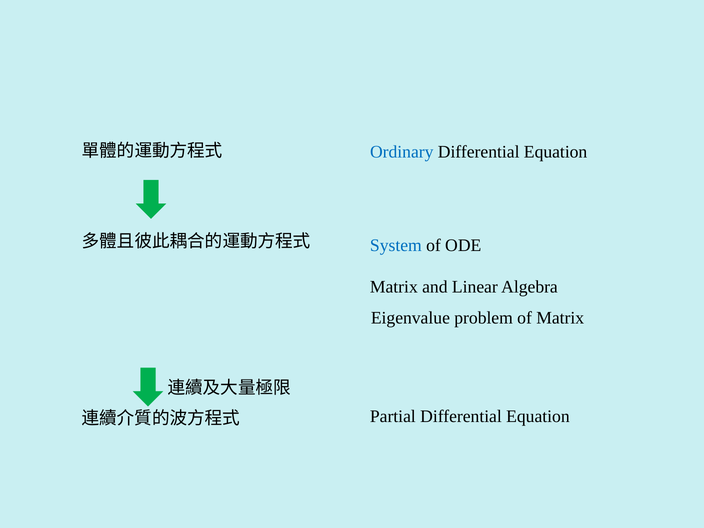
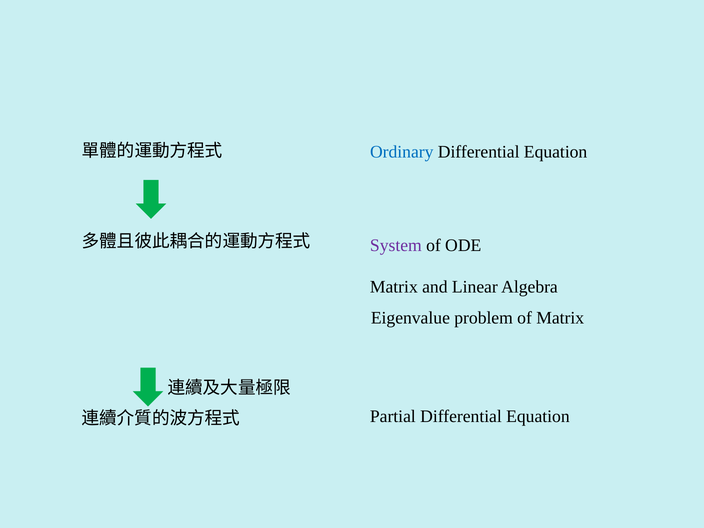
System colour: blue -> purple (396, 245)
